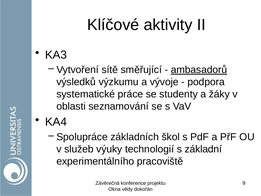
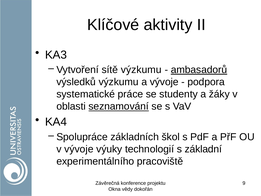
sítě směřující: směřující -> výzkumu (141, 70)
seznamování underline: none -> present (119, 106)
v služeb: služeb -> vývoje (79, 149)
